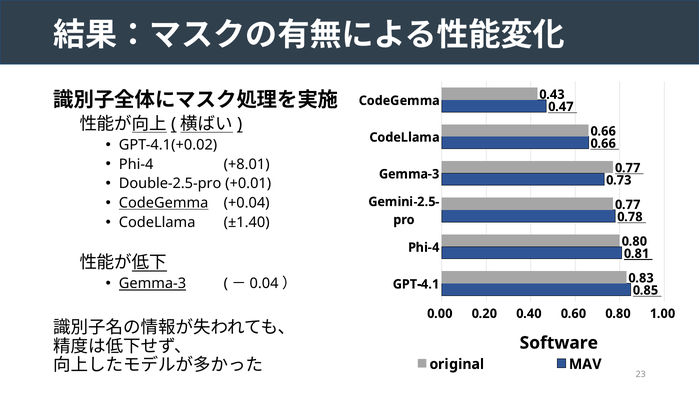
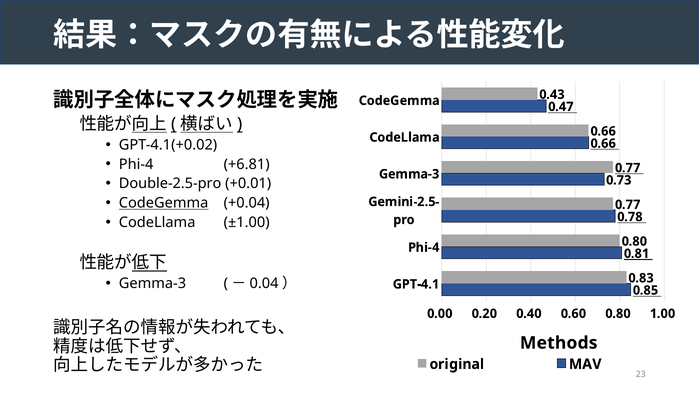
+8.01: +8.01 -> +6.81 (247, 164)
±1.40: ±1.40 -> ±1.00 (247, 222)
Gemma-3 underline: present -> none (152, 284)
Software: Software -> Methods (559, 343)
